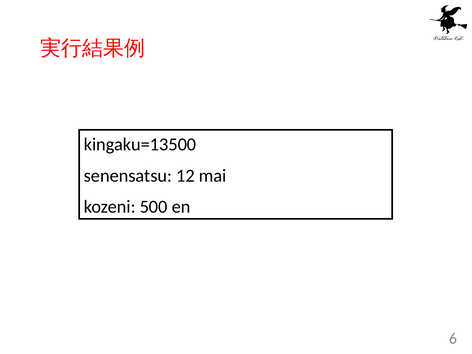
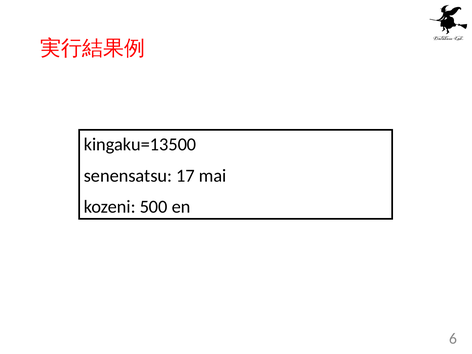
12: 12 -> 17 (186, 176)
